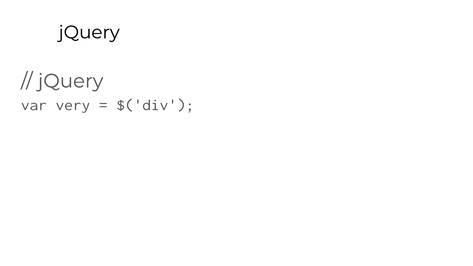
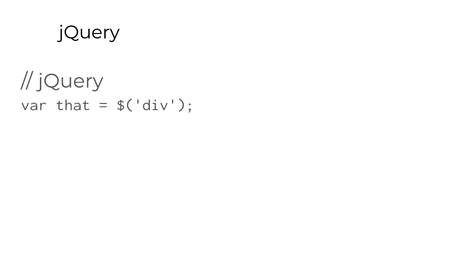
very: very -> that (73, 105)
